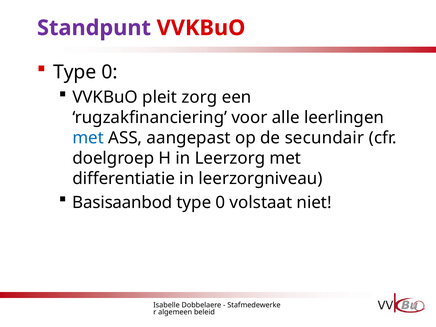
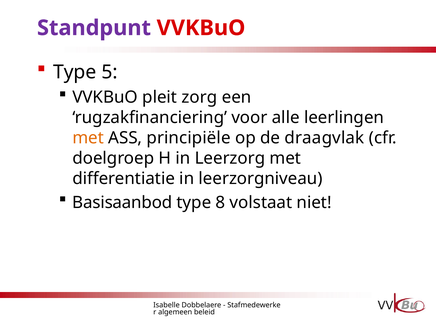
0: 0 -> 5 (110, 72)
met colour: blue -> orange (88, 138)
aangepast: aangepast -> principiële (189, 138)
secundair: secundair -> draagvlak (324, 138)
0: 0 -> 8 (220, 202)
